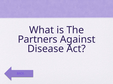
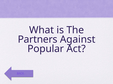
Disease: Disease -> Popular (46, 49)
